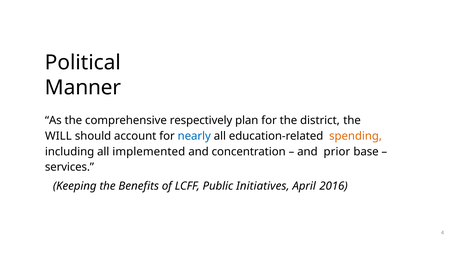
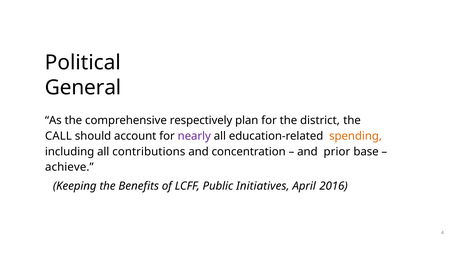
Manner: Manner -> General (83, 88)
WILL: WILL -> CALL (58, 136)
nearly colour: blue -> purple (194, 136)
implemented: implemented -> contributions (149, 152)
services: services -> achieve (69, 167)
